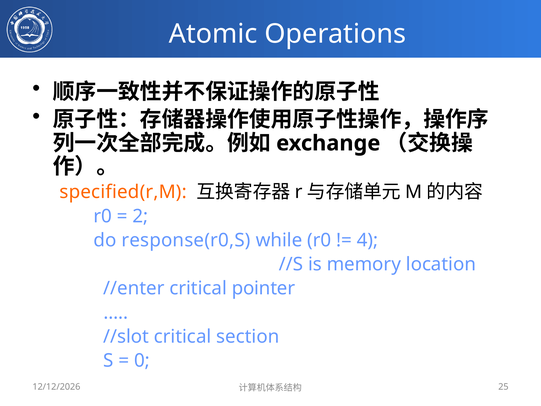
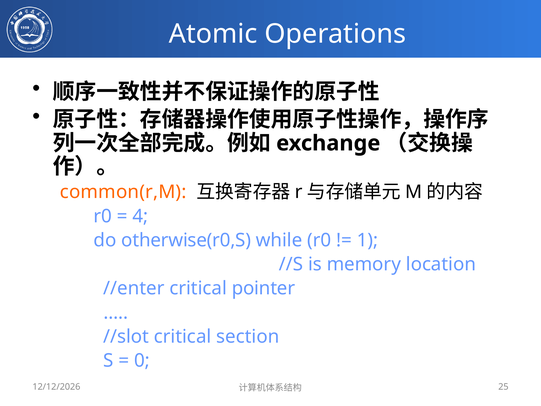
specified(r,M: specified(r,M -> common(r,M (123, 192)
2: 2 -> 4 (140, 216)
response(r0,S: response(r0,S -> otherwise(r0,S (186, 240)
4: 4 -> 1 (367, 240)
